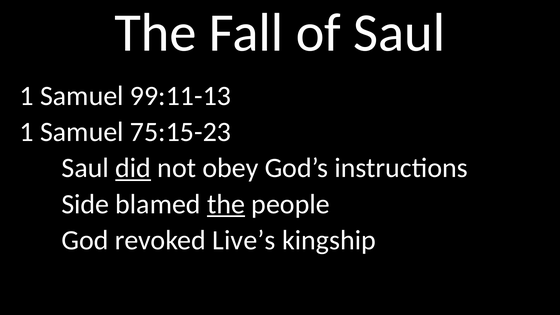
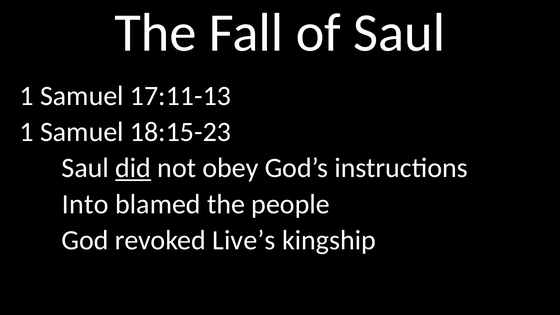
99:11-13: 99:11-13 -> 17:11-13 (181, 96)
75:15-23: 75:15-23 -> 18:15-23 (181, 132)
Side: Side -> Into (85, 204)
the underline: present -> none (226, 204)
